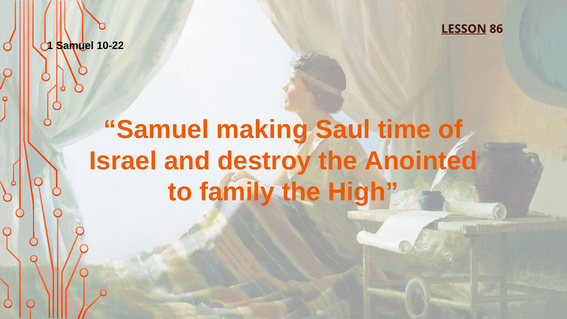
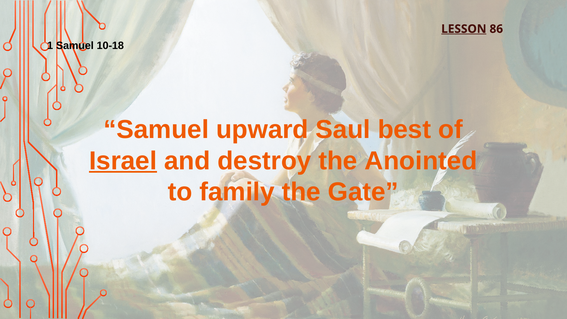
10-22: 10-22 -> 10-18 (110, 46)
making: making -> upward (262, 130)
time: time -> best (404, 130)
Israel underline: none -> present (123, 161)
High: High -> Gate (363, 192)
